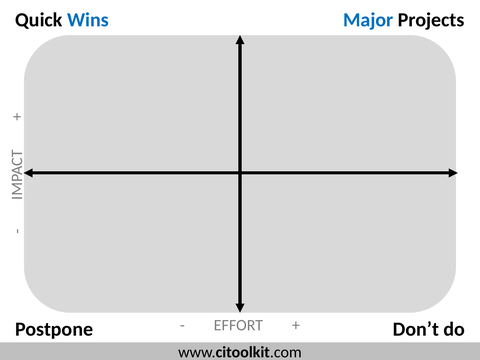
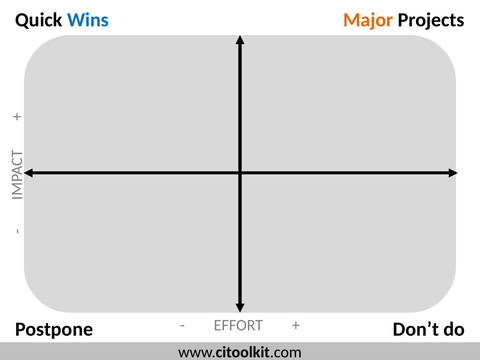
Major colour: blue -> orange (368, 20)
